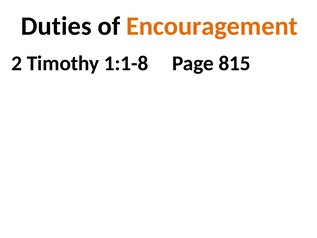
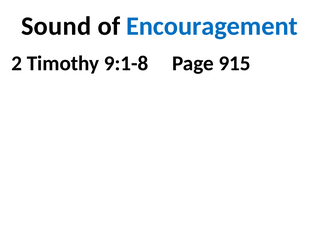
Duties: Duties -> Sound (56, 26)
Encouragement colour: orange -> blue (212, 26)
1:1-8: 1:1-8 -> 9:1-8 (126, 63)
815: 815 -> 915 (235, 63)
